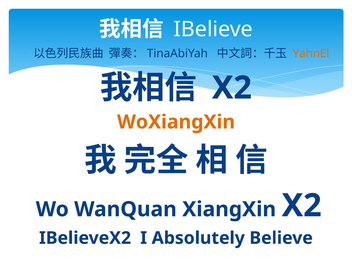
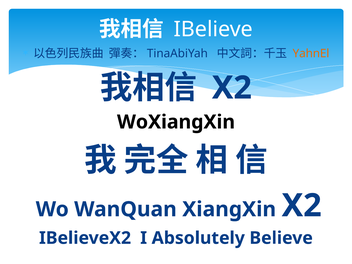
WoXiangXin colour: orange -> black (176, 122)
